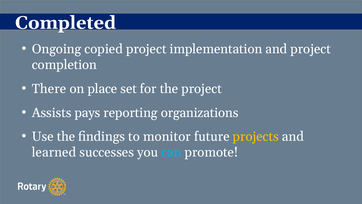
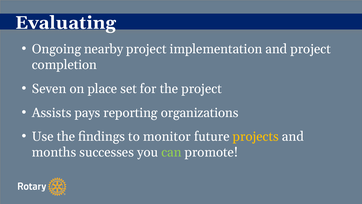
Completed: Completed -> Evaluating (65, 23)
copied: copied -> nearby (104, 49)
There: There -> Seven (49, 89)
learned: learned -> months (54, 152)
can colour: light blue -> light green (171, 152)
